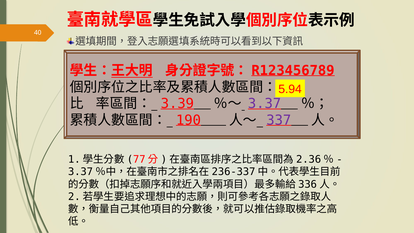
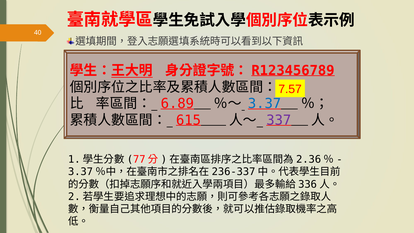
5.94: 5.94 -> 7.57 (290, 89)
3.39: 3.39 -> 6.89 (177, 104)
3.37 colour: purple -> blue (265, 104)
190: 190 -> 615 (188, 120)
